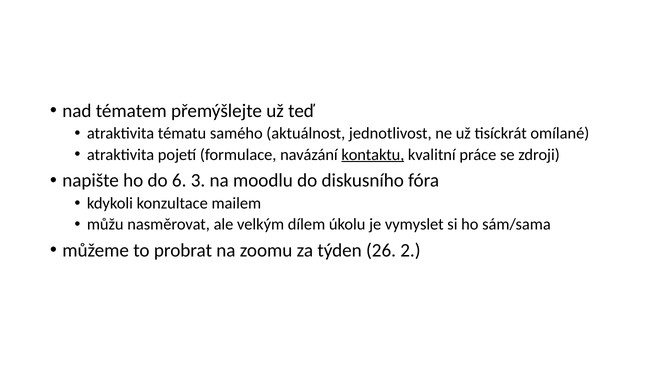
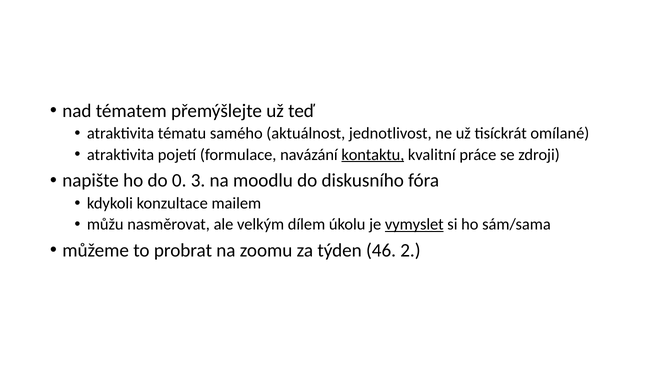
6: 6 -> 0 (179, 181)
vymyslet underline: none -> present (414, 224)
26: 26 -> 46 (381, 250)
